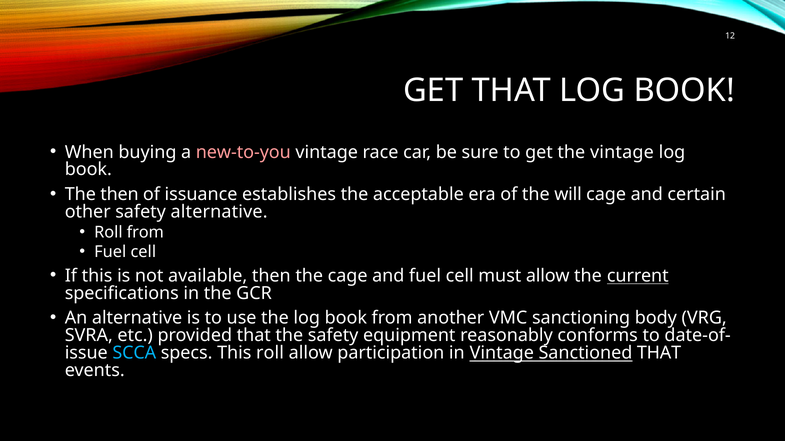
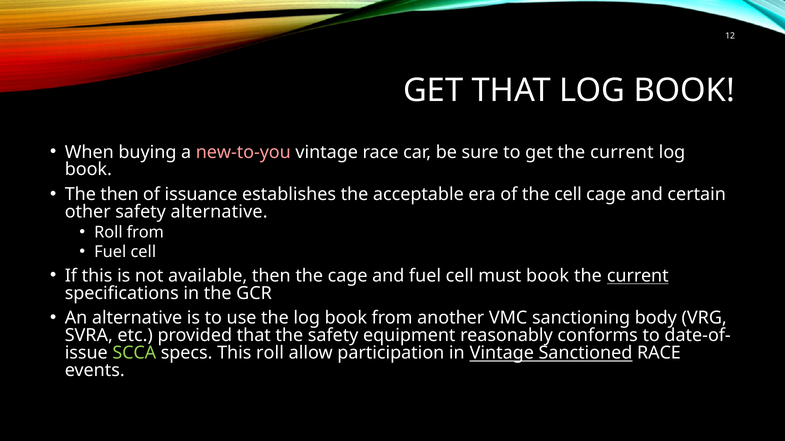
get the vintage: vintage -> current (622, 152)
the will: will -> cell (568, 195)
must allow: allow -> book (548, 276)
SCCA colour: light blue -> light green (134, 353)
Sanctioned THAT: THAT -> RACE (659, 353)
